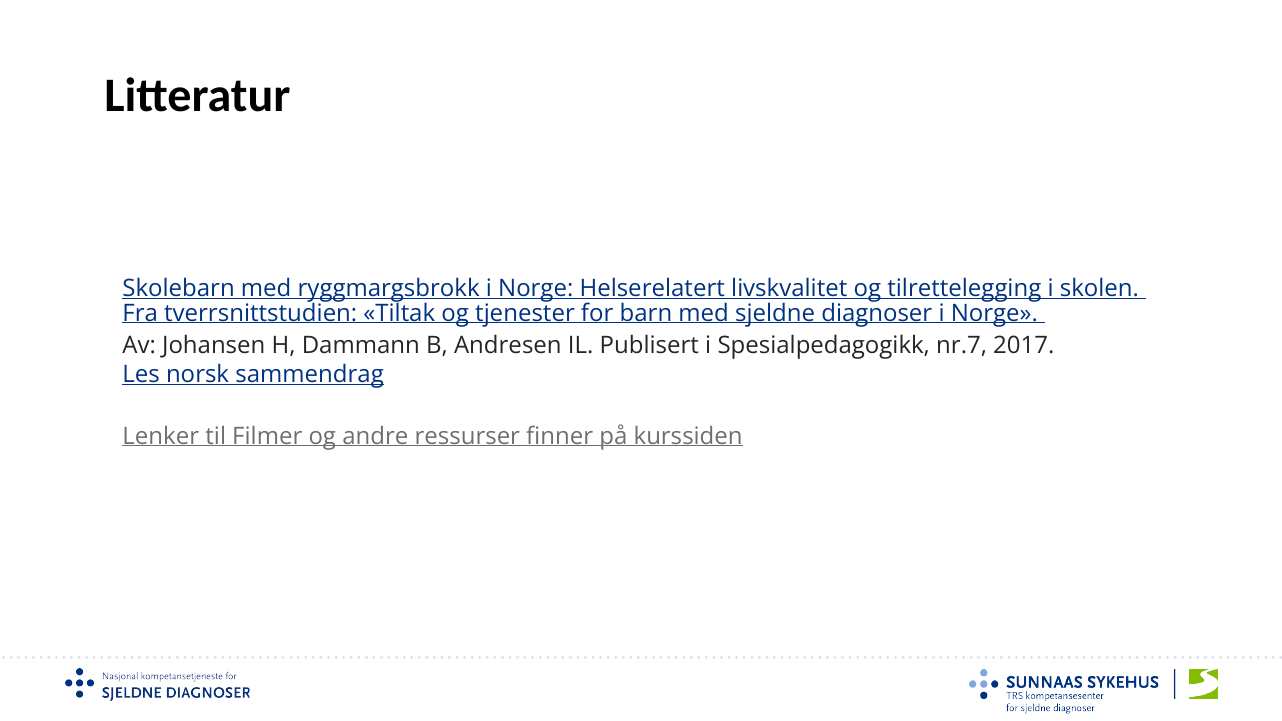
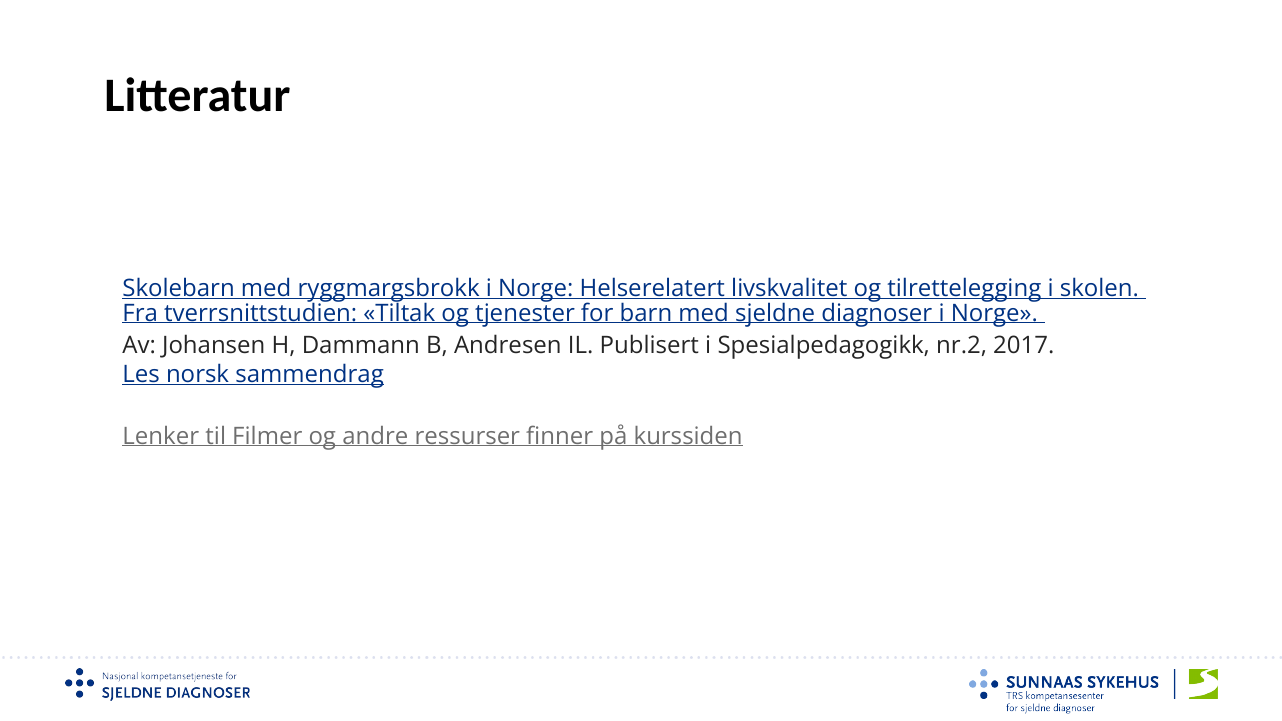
nr.7: nr.7 -> nr.2 (962, 346)
